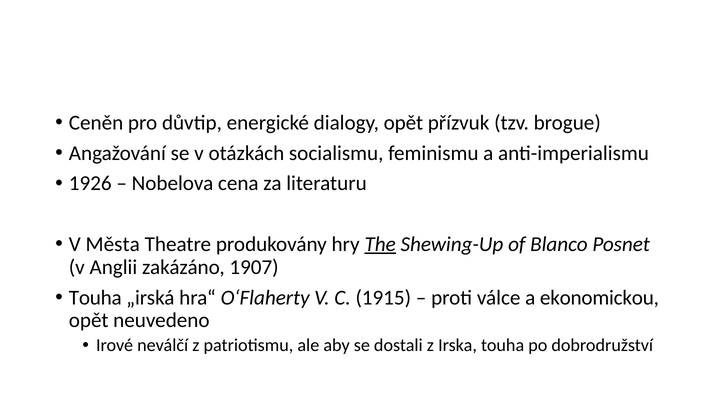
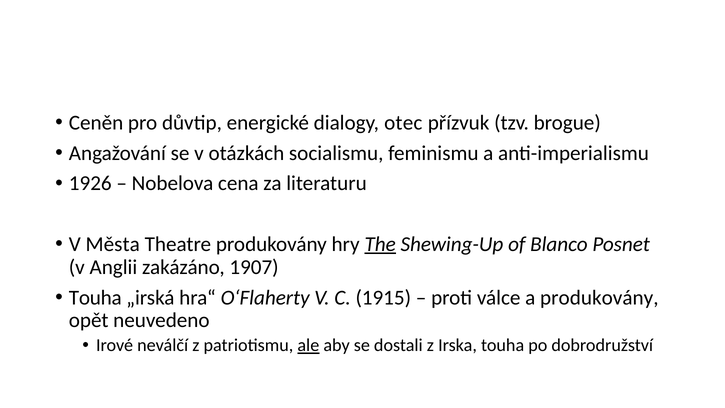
dialogy opět: opět -> otec (403, 123)
a ekonomickou: ekonomickou -> produkovány (599, 297)
ale underline: none -> present (308, 345)
